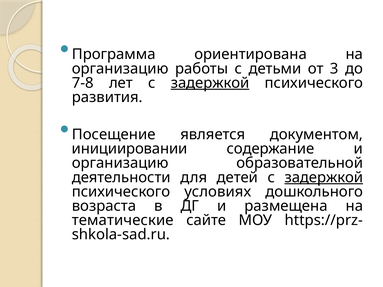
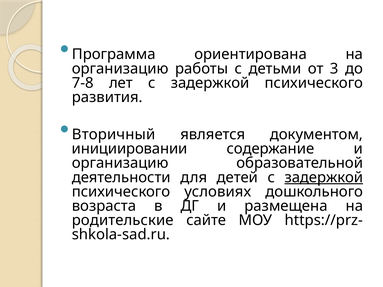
задержкой underline: present -> none (210, 83)
Посещение: Посещение -> Вторичный (114, 135)
тематические: тематические -> родительские (123, 220)
